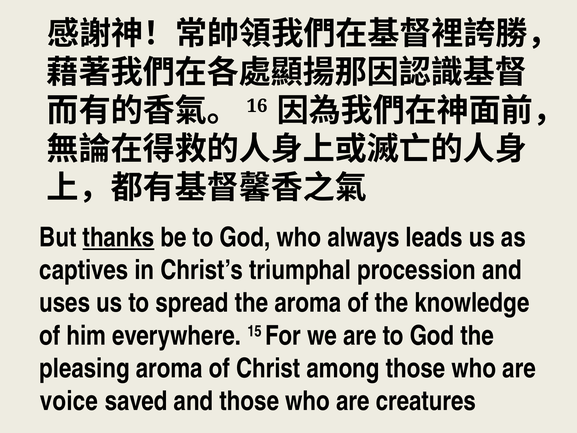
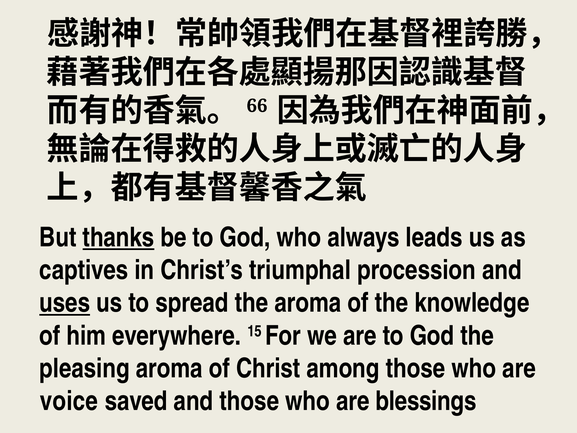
16: 16 -> 66 (257, 106)
uses underline: none -> present (65, 303)
creatures: creatures -> blessings (426, 401)
